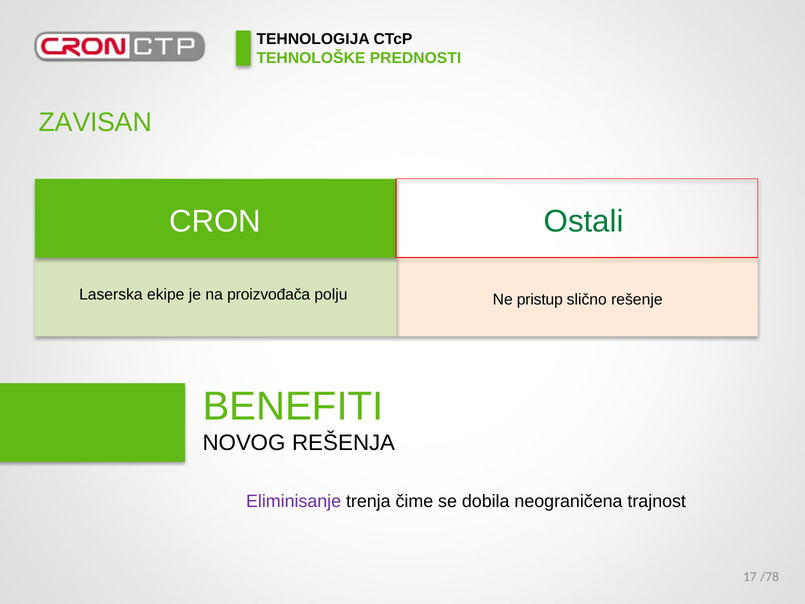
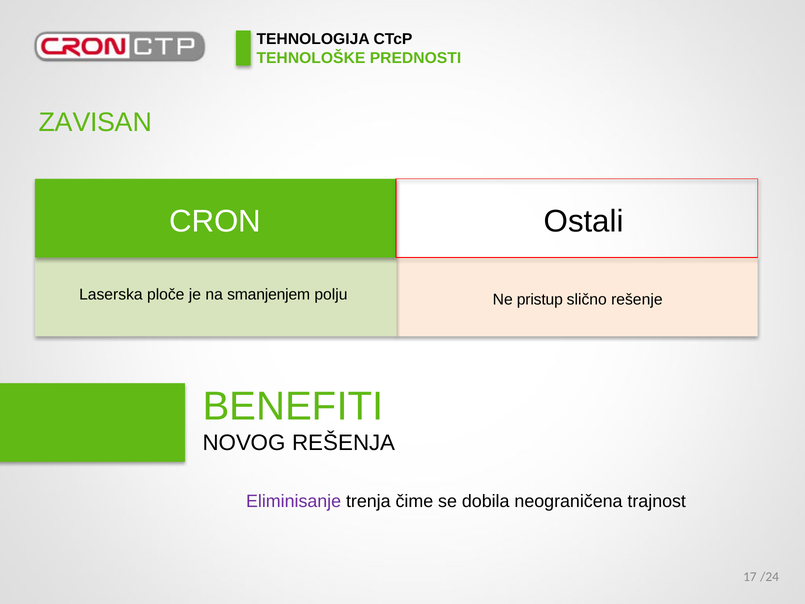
Ostali colour: green -> black (584, 221)
ekipe: ekipe -> ploče (166, 294)
proizvođača: proizvođača -> smanjenjem (269, 294)
/78: /78 -> /24 (770, 577)
